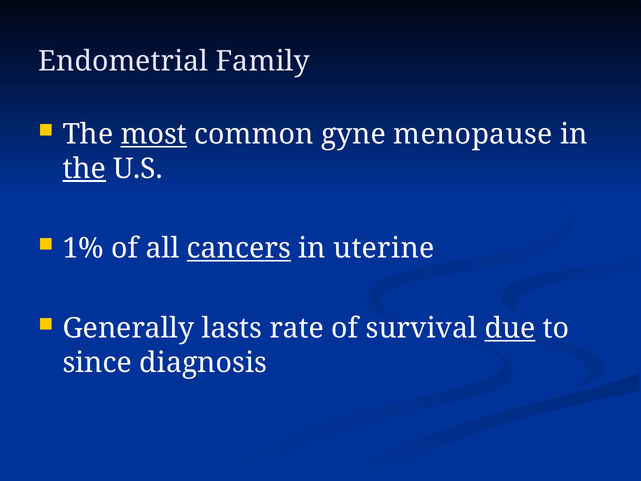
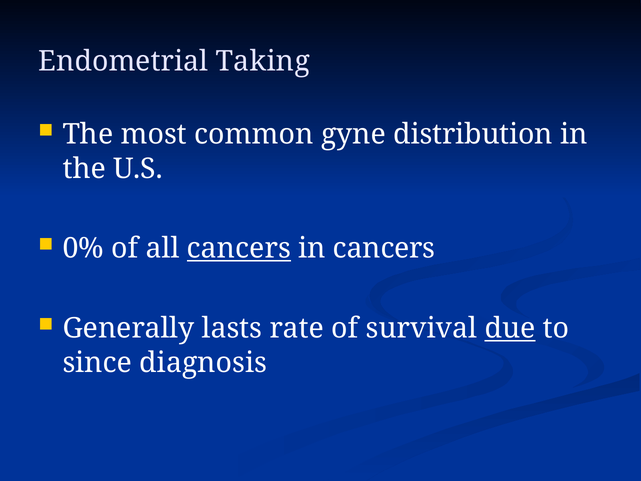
Family: Family -> Taking (263, 61)
most underline: present -> none (154, 134)
menopause: menopause -> distribution (473, 134)
the underline: present -> none (84, 169)
1%: 1% -> 0% (83, 248)
in uterine: uterine -> cancers (384, 248)
